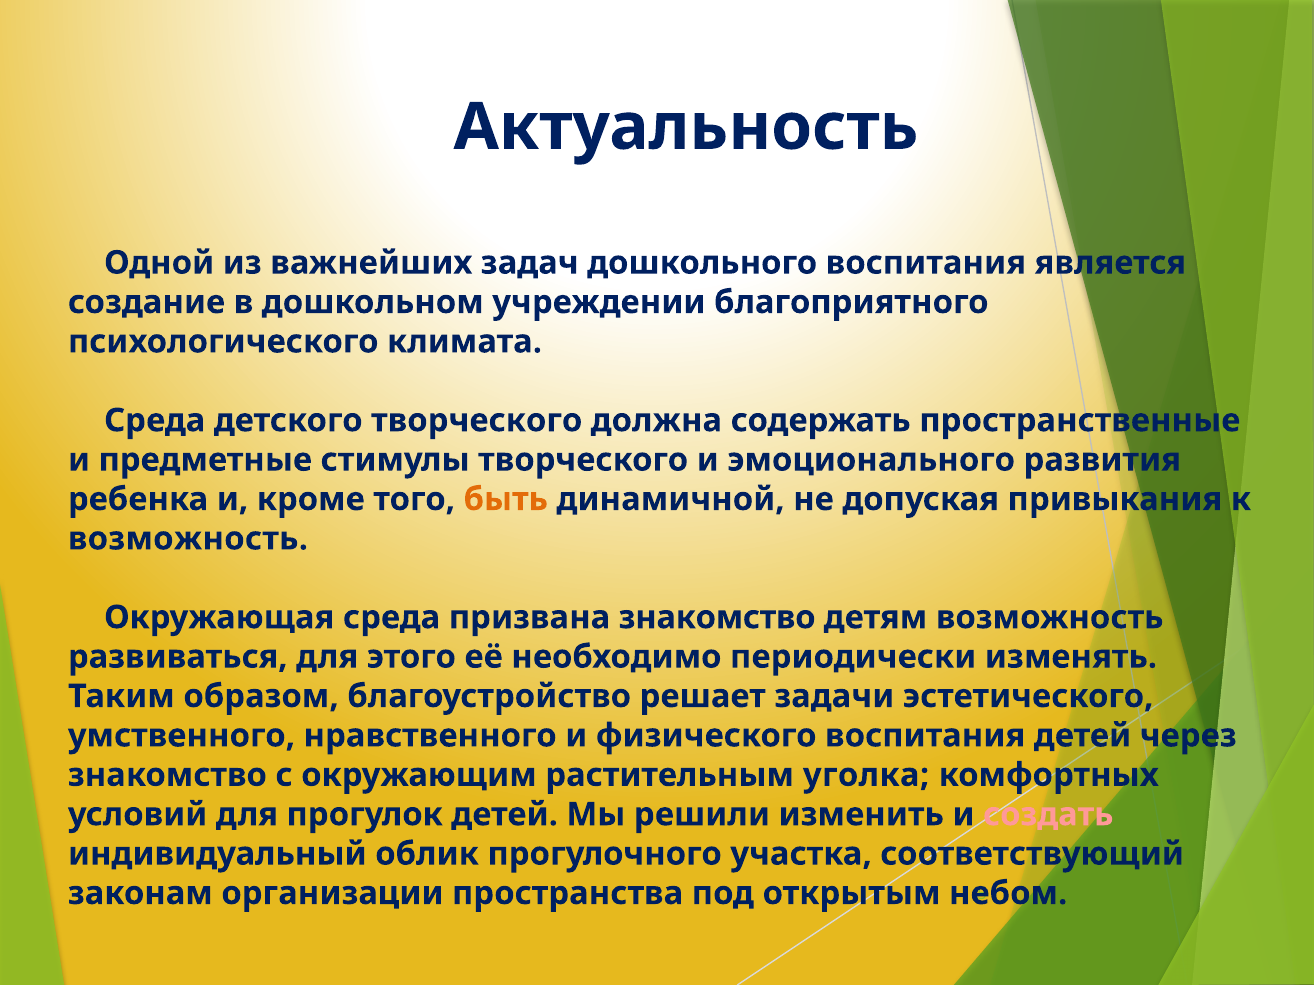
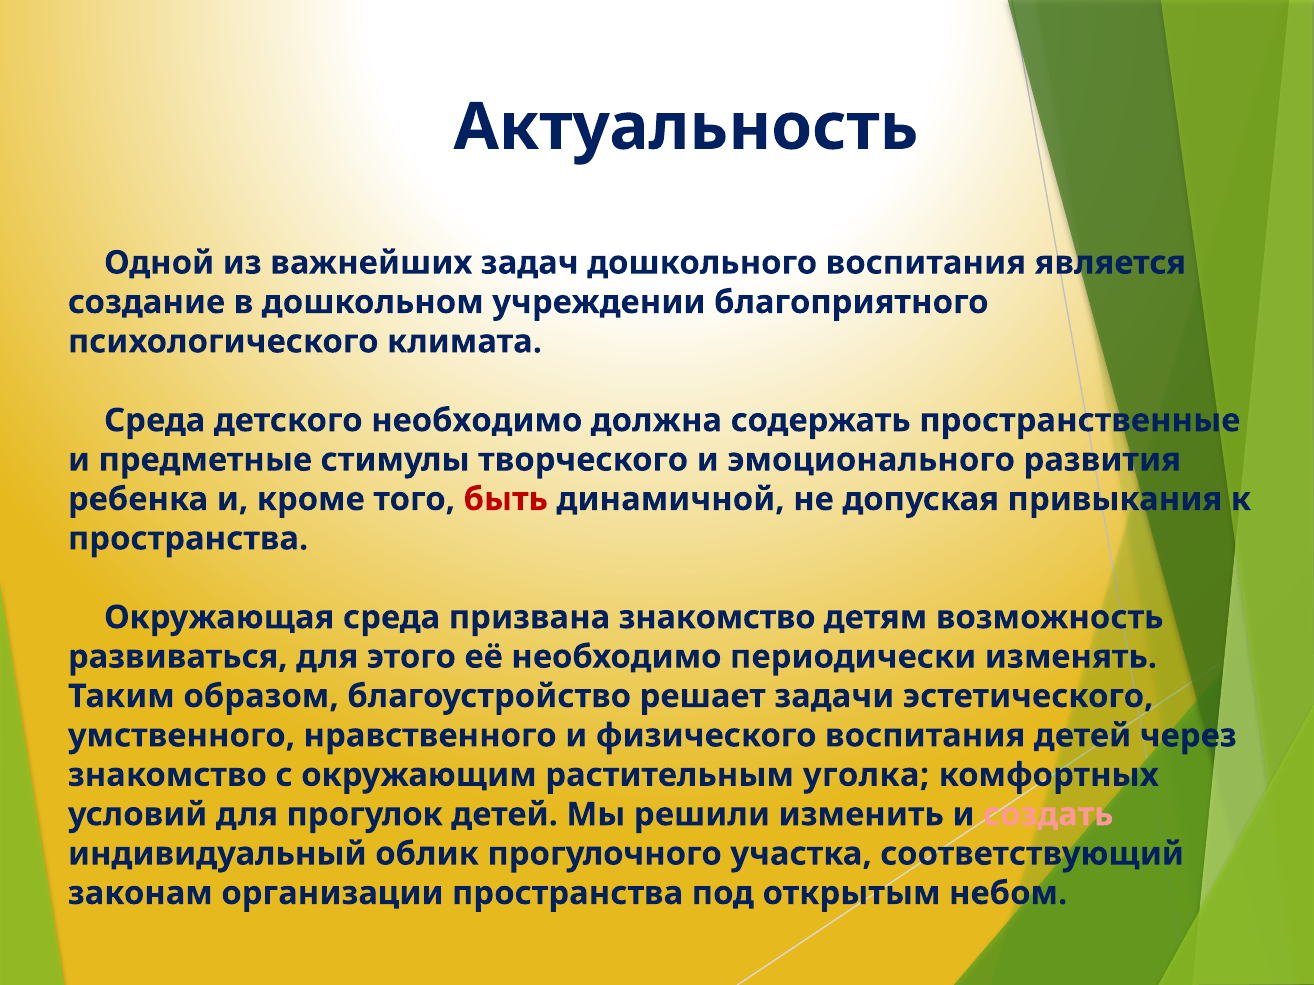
детского творческого: творческого -> необходимо (477, 421)
быть colour: orange -> red (506, 499)
возможность: возможность -> пространства (188, 539)
